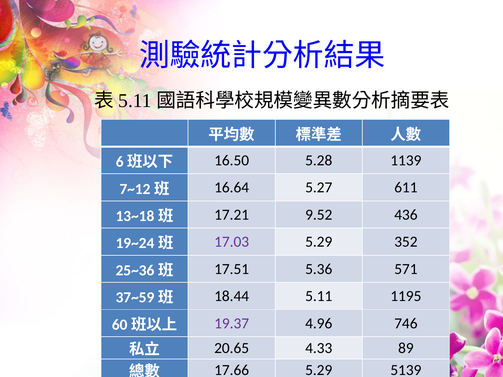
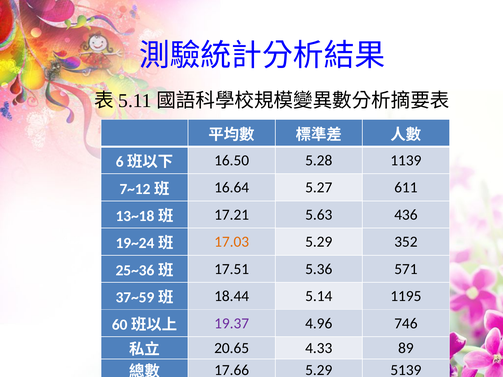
9.52: 9.52 -> 5.63 (319, 215)
17.03 colour: purple -> orange (232, 242)
18.44 5.11: 5.11 -> 5.14 (319, 296)
